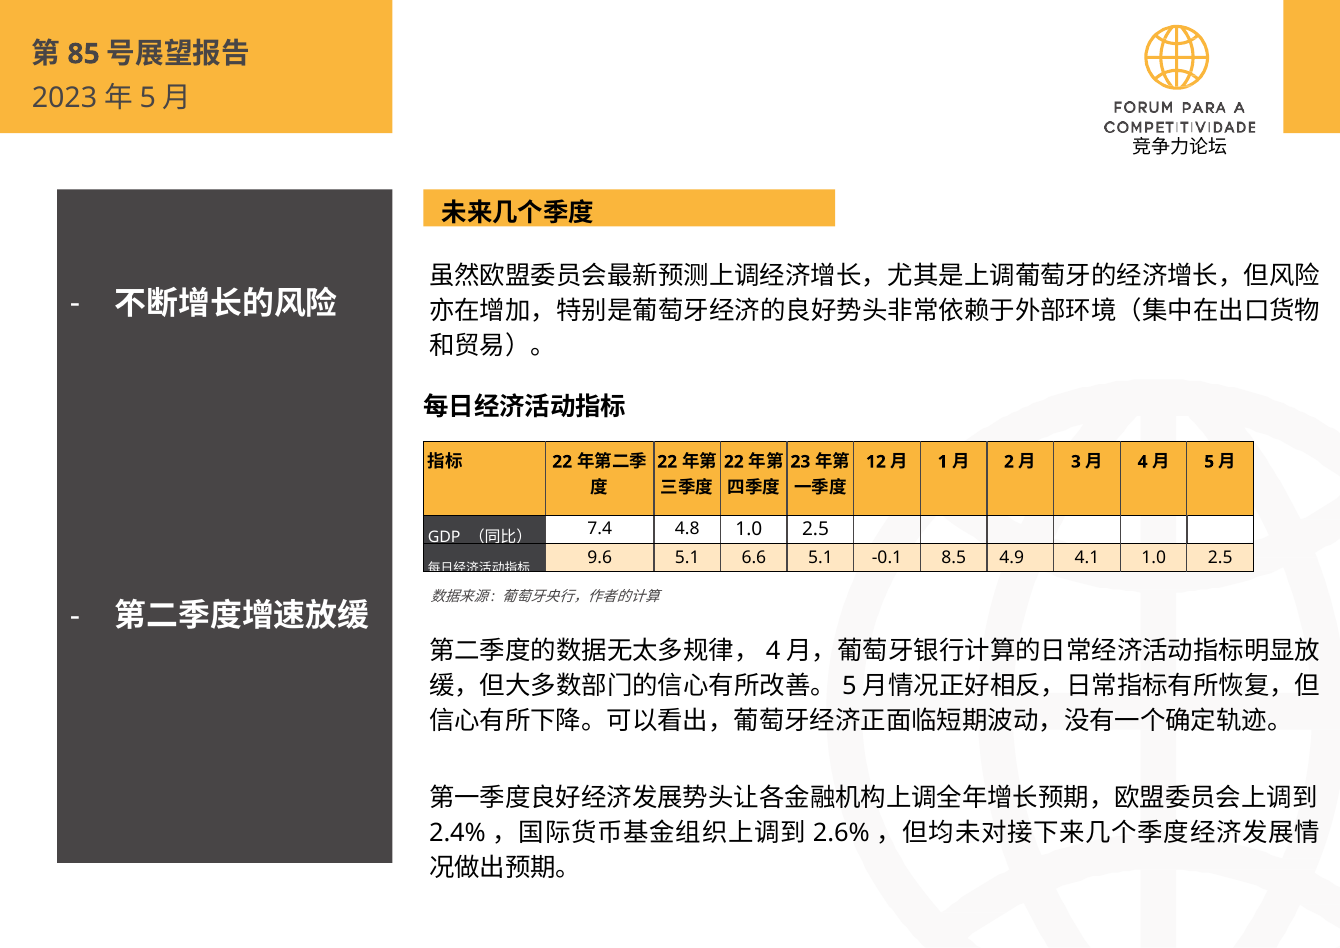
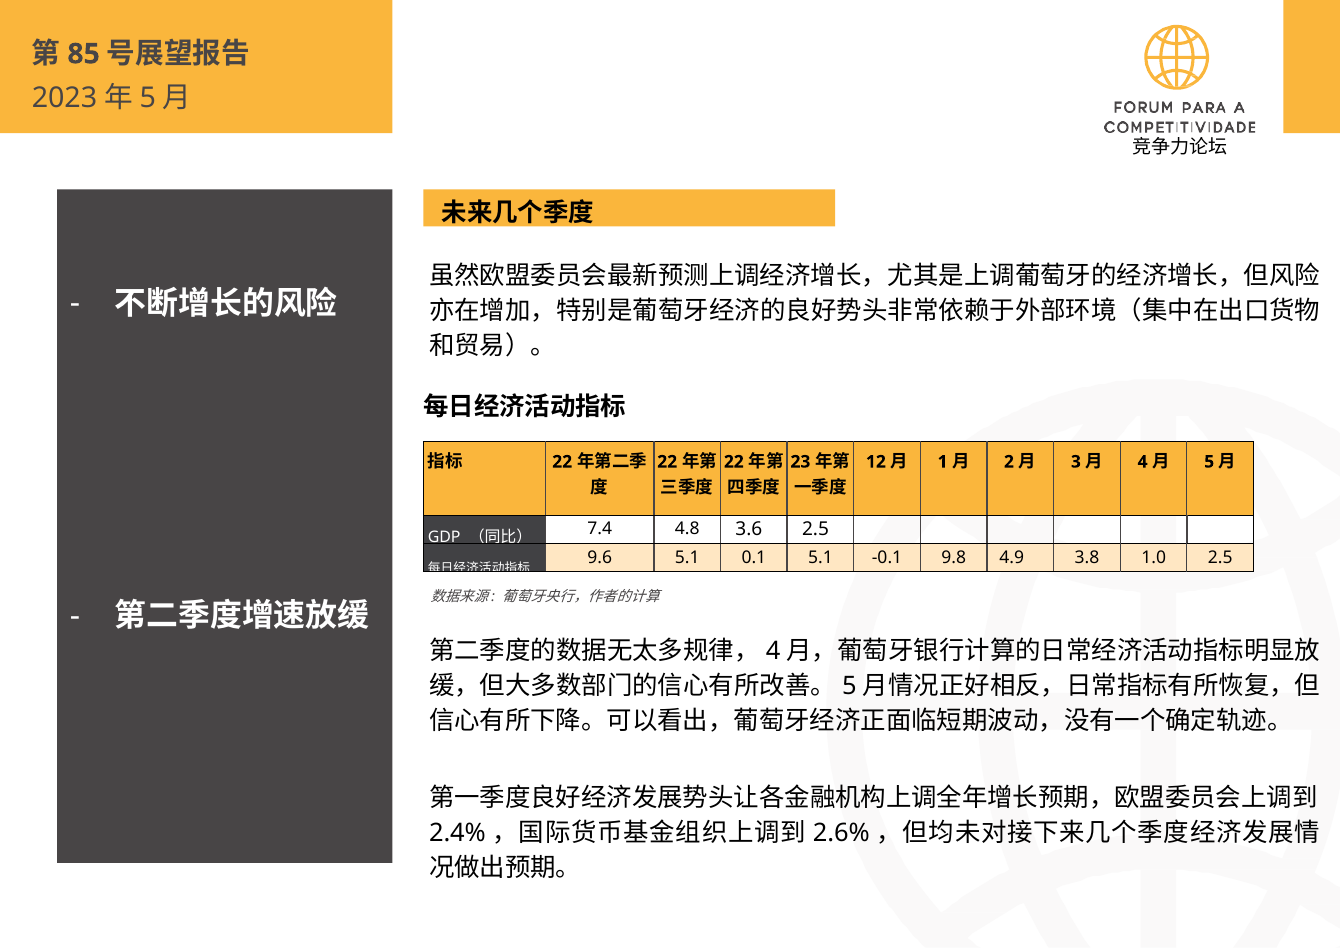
4.8 1.0: 1.0 -> 3.6 (749, 529)
6.6: 6.6 -> 0.1 (754, 557)
8.5: 8.5 -> 9.8 (954, 557)
4.1: 4.1 -> 3.8 (1087, 557)
